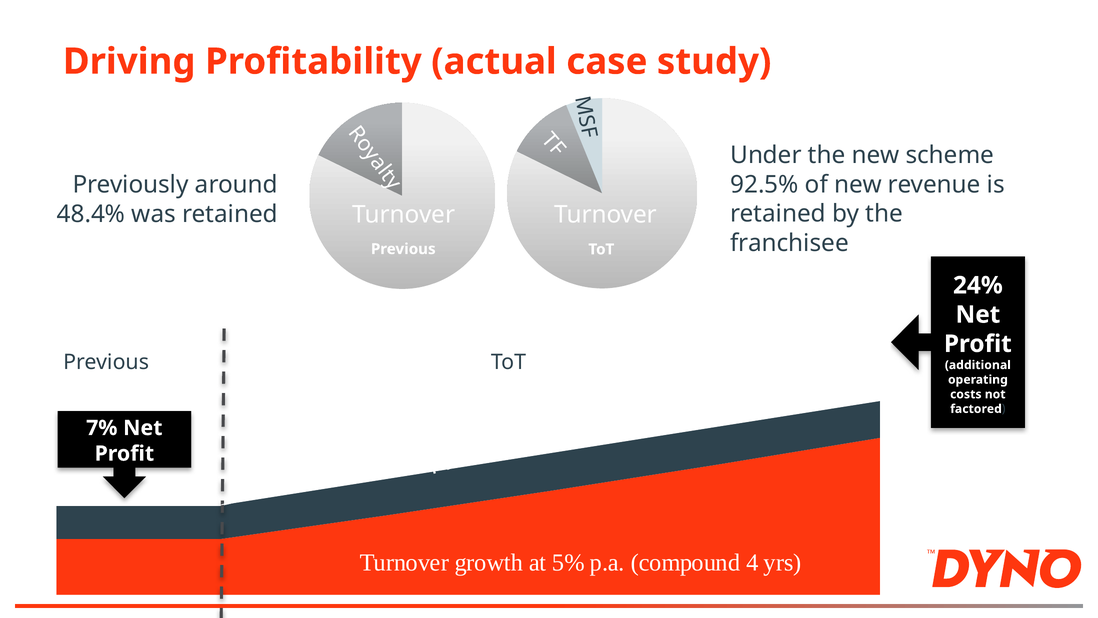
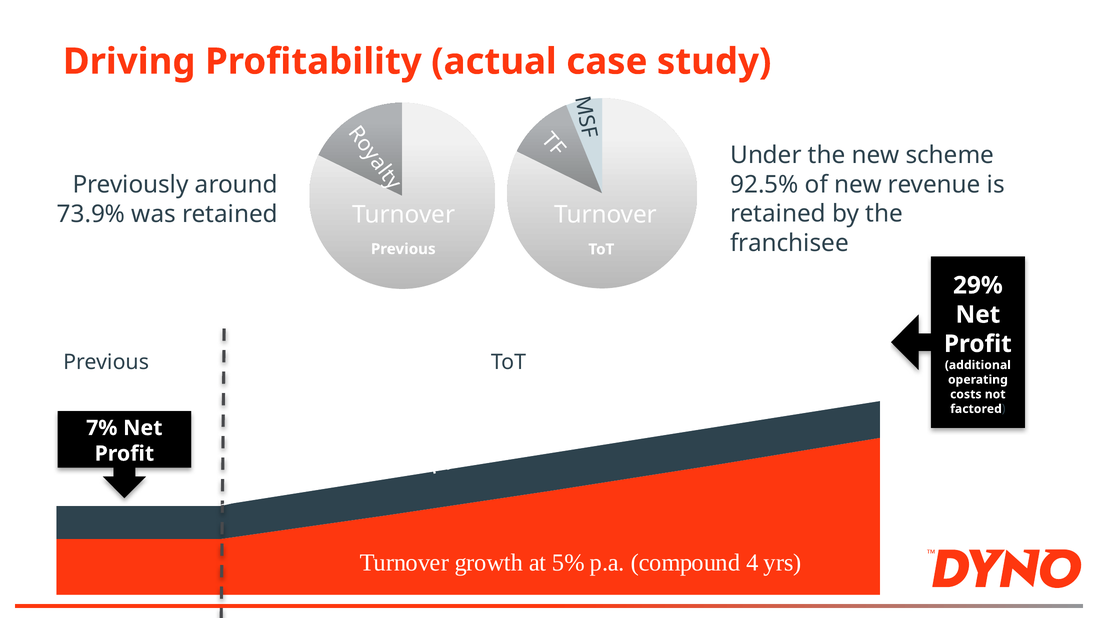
48.4%: 48.4% -> 73.9% (91, 214)
24%: 24% -> 29% (978, 285)
